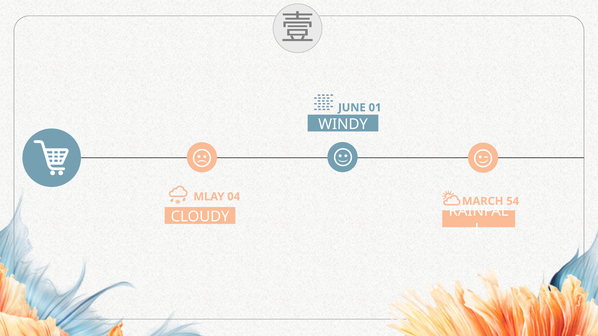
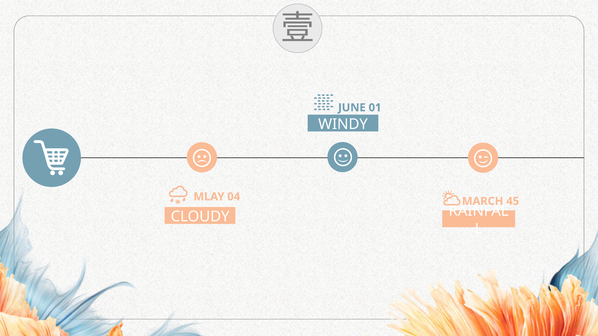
54: 54 -> 45 (513, 201)
